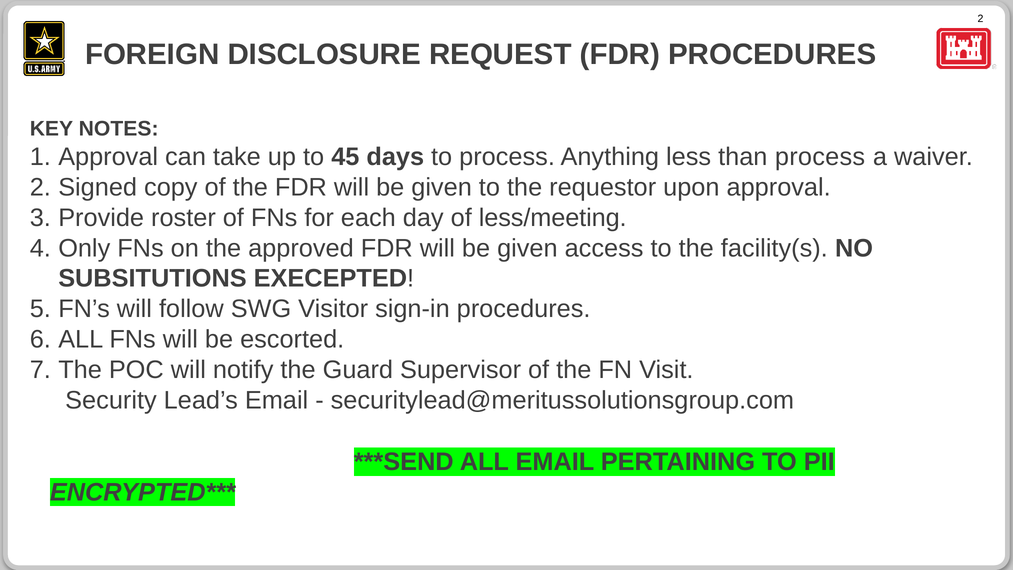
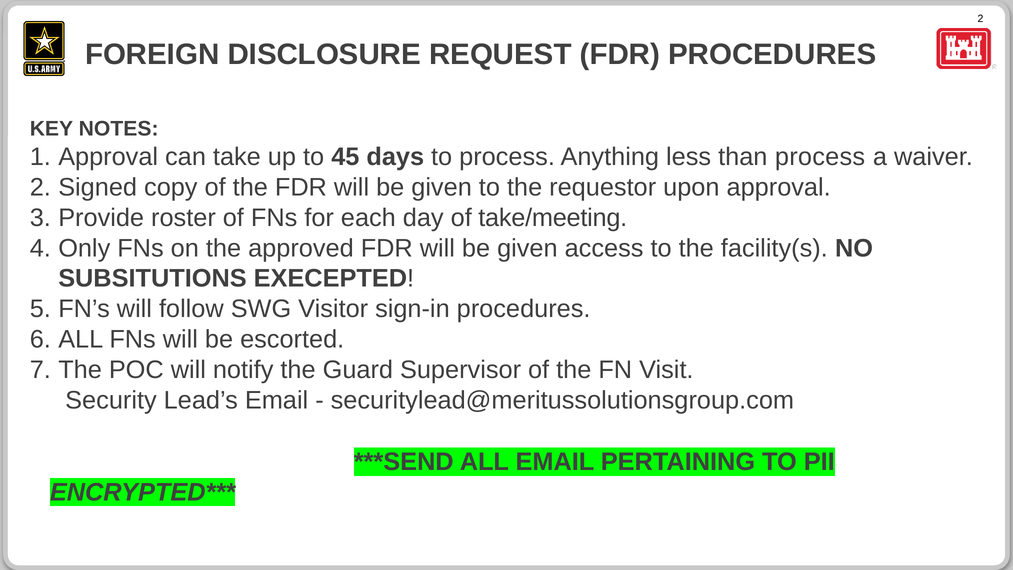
less/meeting: less/meeting -> take/meeting (553, 218)
